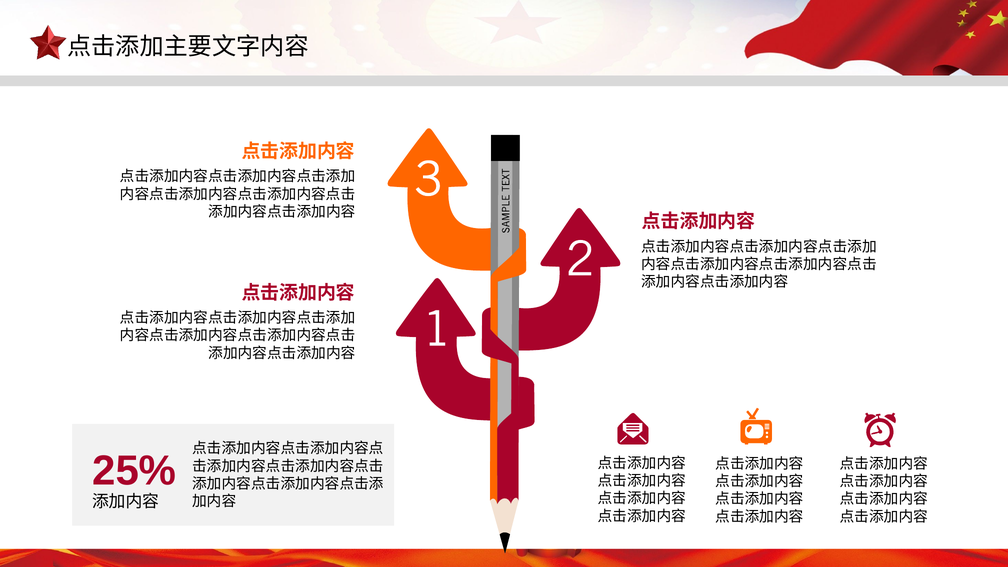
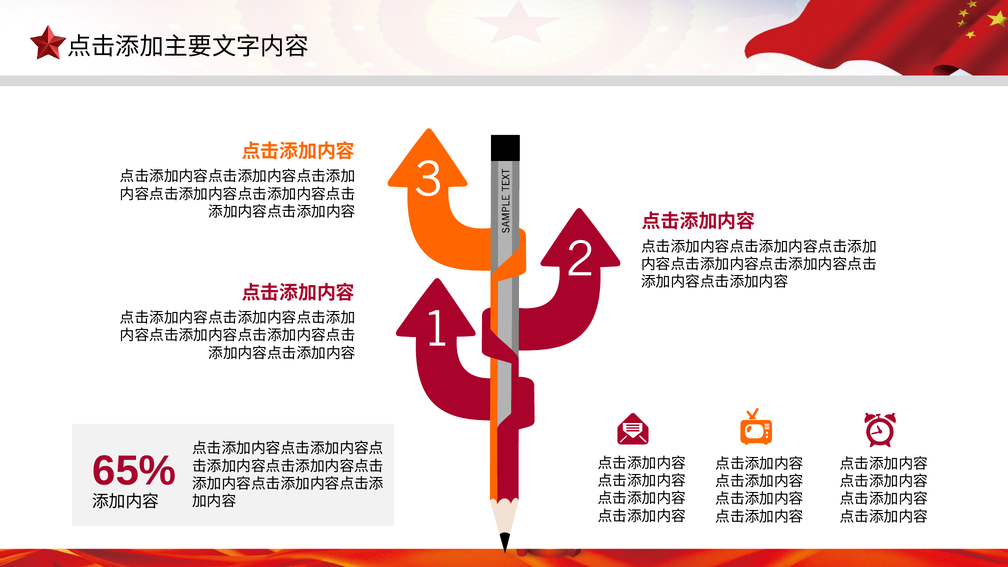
25%: 25% -> 65% (134, 471)
